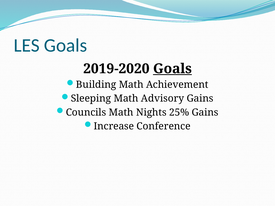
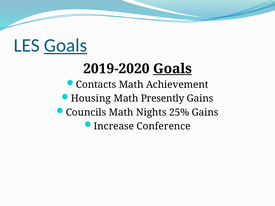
Goals underline: none -> present (66, 45)
Building: Building -> Contacts (96, 85)
Sleeping: Sleeping -> Housing (91, 99)
Advisory: Advisory -> Presently (163, 99)
